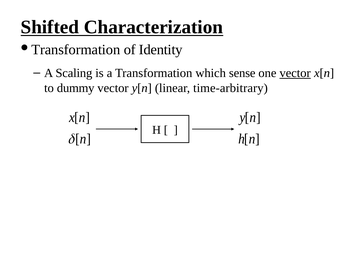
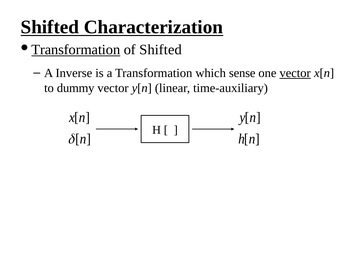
Transformation underline: none -> present (76, 50)
of Identity: Identity -> Shifted (161, 50)
Scaling: Scaling -> Inverse (74, 73)
time-arbitrary: time-arbitrary -> time-auxiliary (231, 88)
